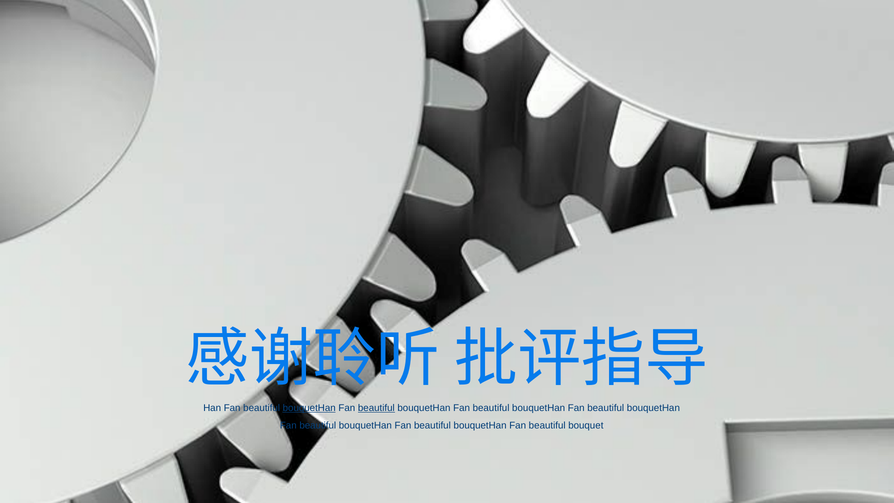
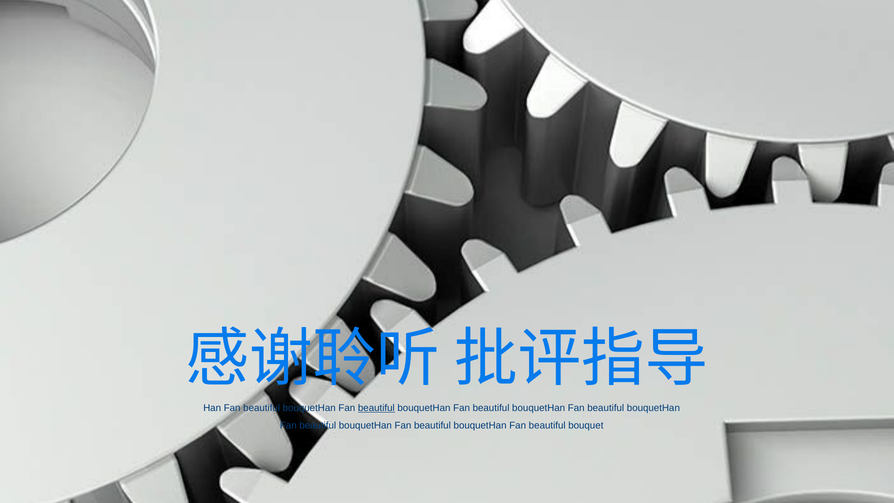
bouquetHan underline: present -> none (309, 408)
